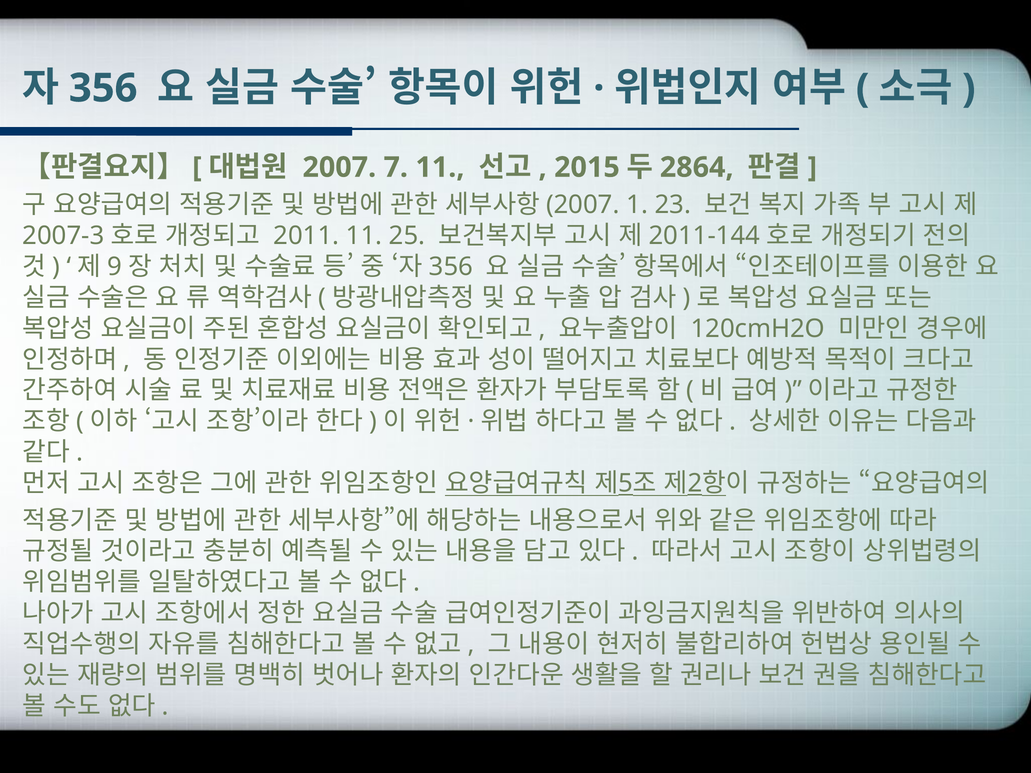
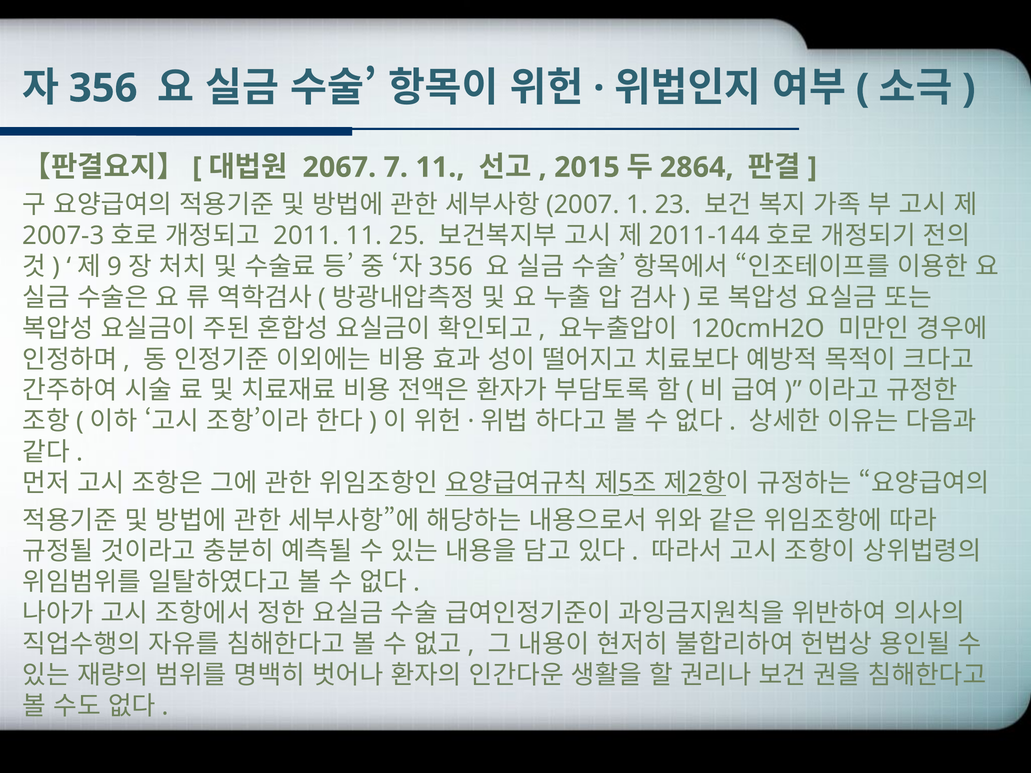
2007: 2007 -> 2067 (339, 167)
